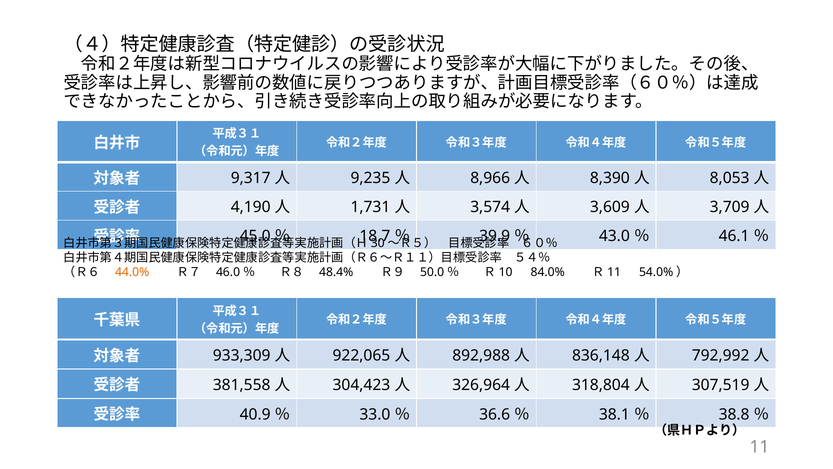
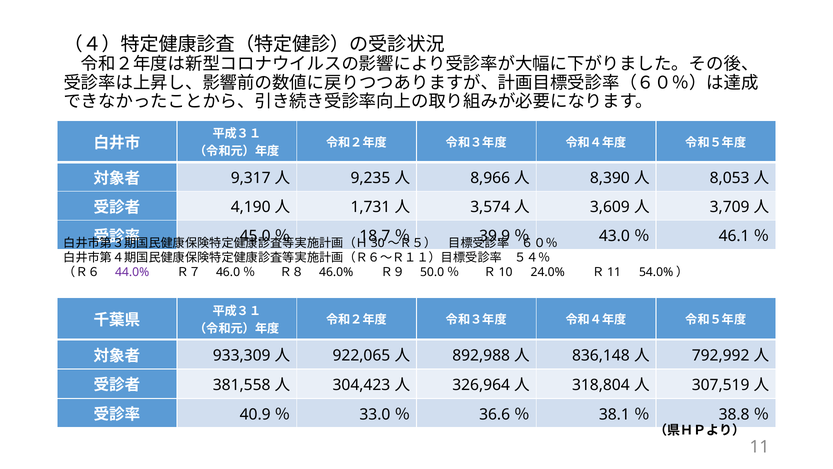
44.0% colour: orange -> purple (132, 272)
48.4%: 48.4% -> 46.0% (336, 272)
84.0%: 84.0% -> 24.0% (548, 272)
